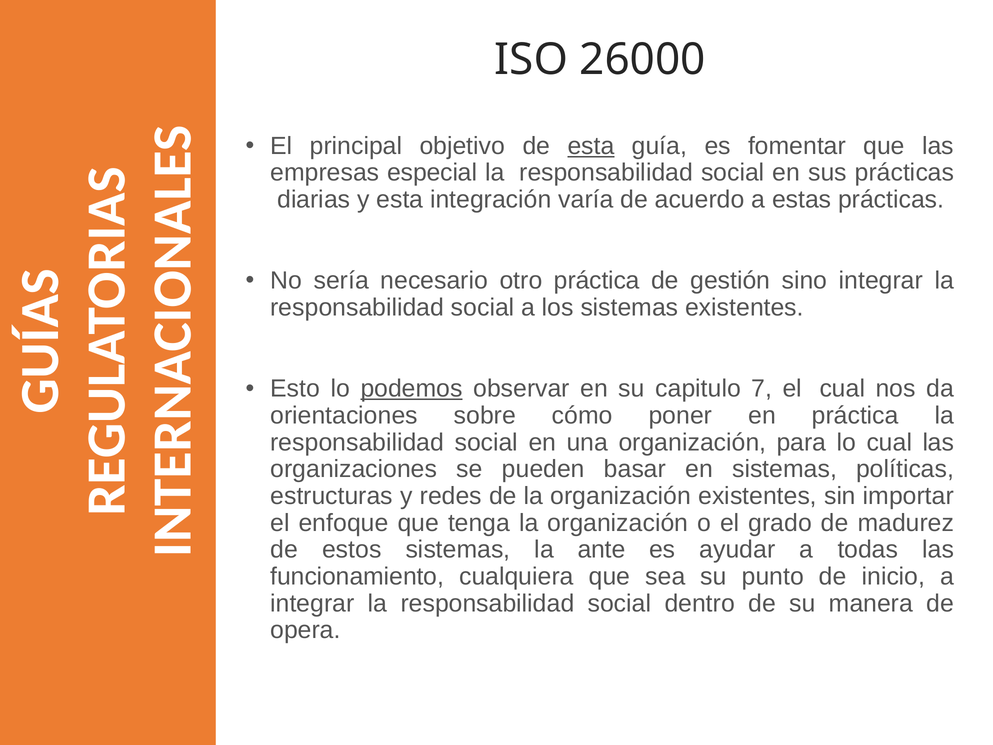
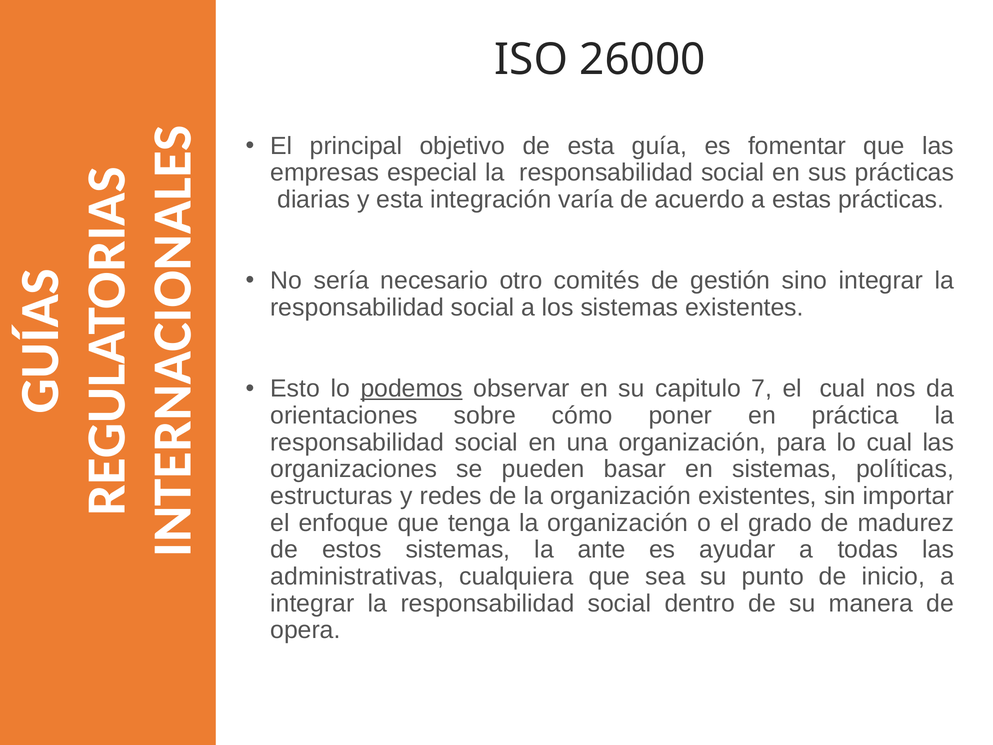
esta underline: present -> none (591, 146)
otro práctica: práctica -> comités (597, 281)
funcionamiento: funcionamiento -> administrativas (357, 576)
